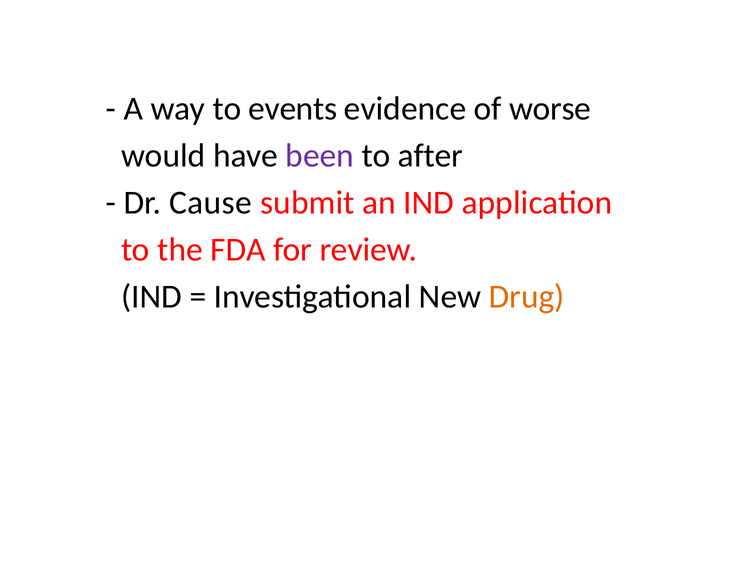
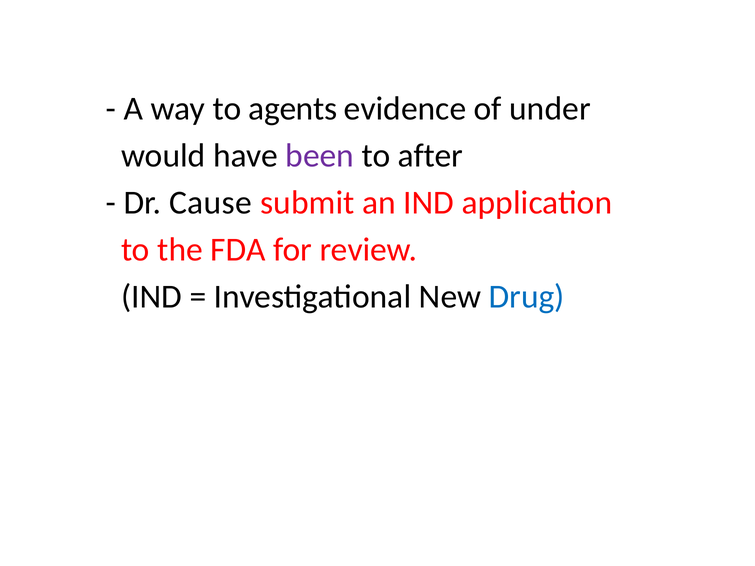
events: events -> agents (293, 109)
worse: worse -> under (550, 109)
Drug colour: orange -> blue (527, 297)
